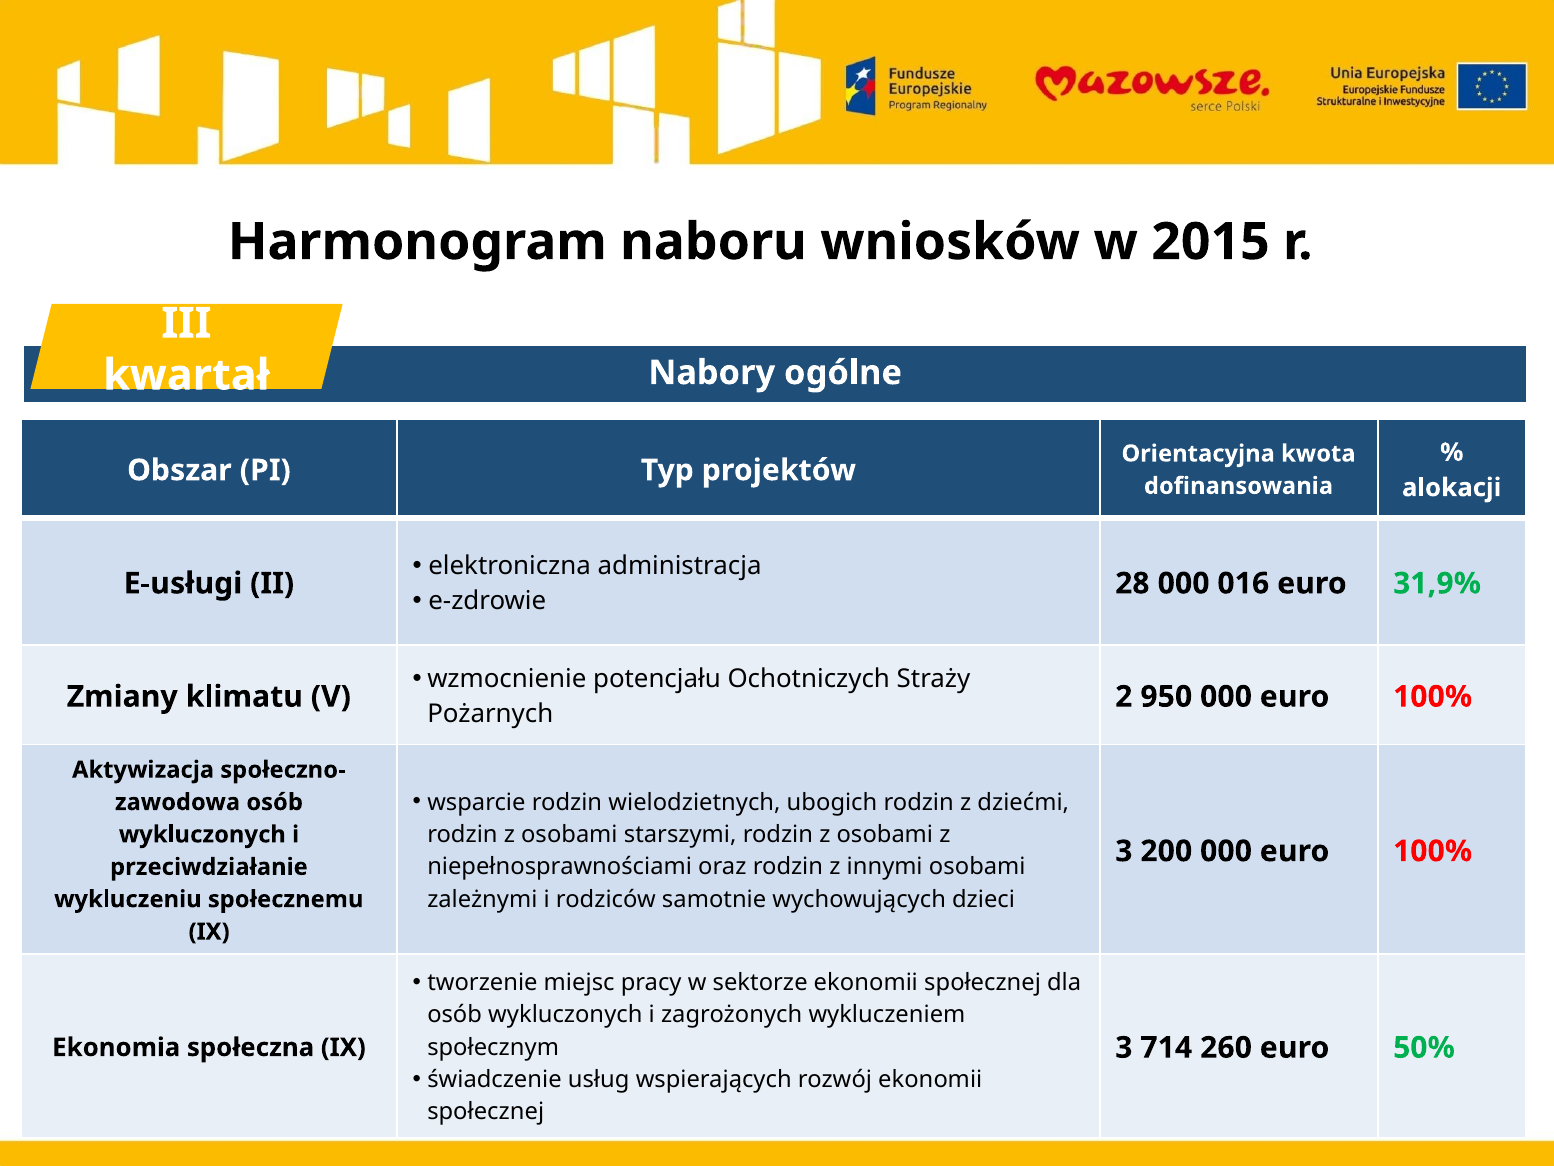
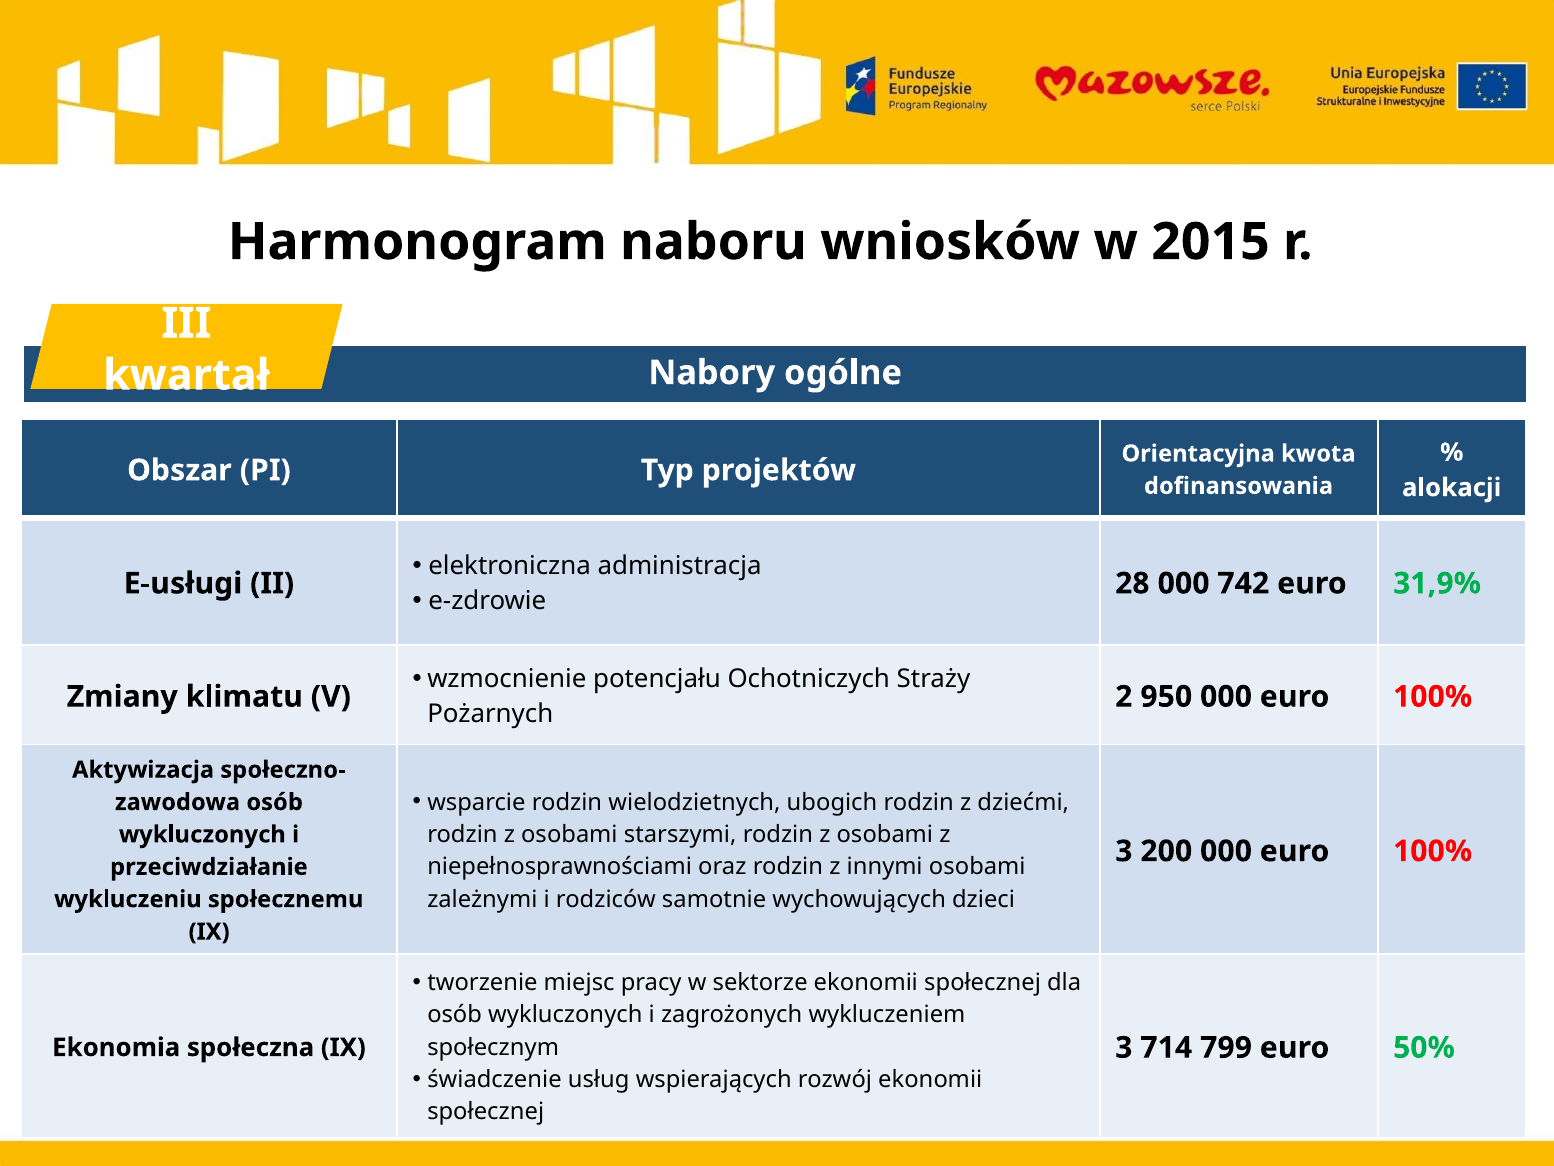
016: 016 -> 742 (1243, 583)
260: 260 -> 799 (1226, 1047)
